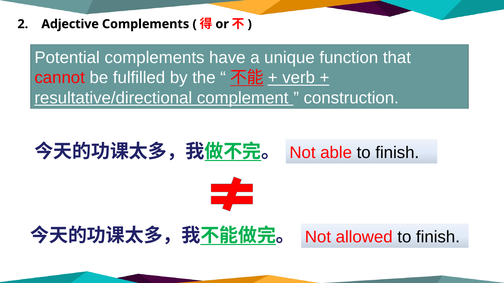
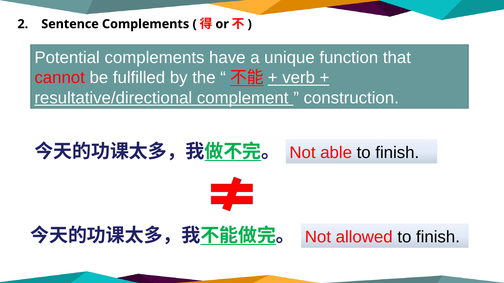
Adjective: Adjective -> Sentence (70, 24)
